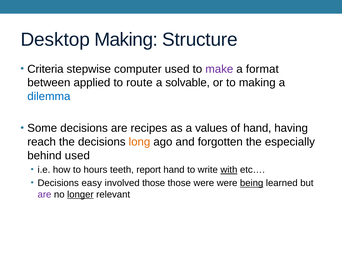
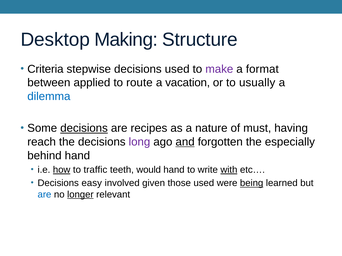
stepwise computer: computer -> decisions (138, 69)
solvable: solvable -> vacation (188, 83)
to making: making -> usually (257, 83)
decisions underline: none -> present (84, 128)
values: values -> nature (211, 128)
of hand: hand -> must (257, 128)
long colour: orange -> purple (139, 142)
and underline: none -> present (185, 142)
behind used: used -> hand (77, 156)
how underline: none -> present (62, 170)
hours: hours -> traffic (95, 170)
report: report -> would (149, 170)
involved those: those -> given (154, 183)
those were: were -> used (204, 183)
are colour: purple -> blue (44, 195)
